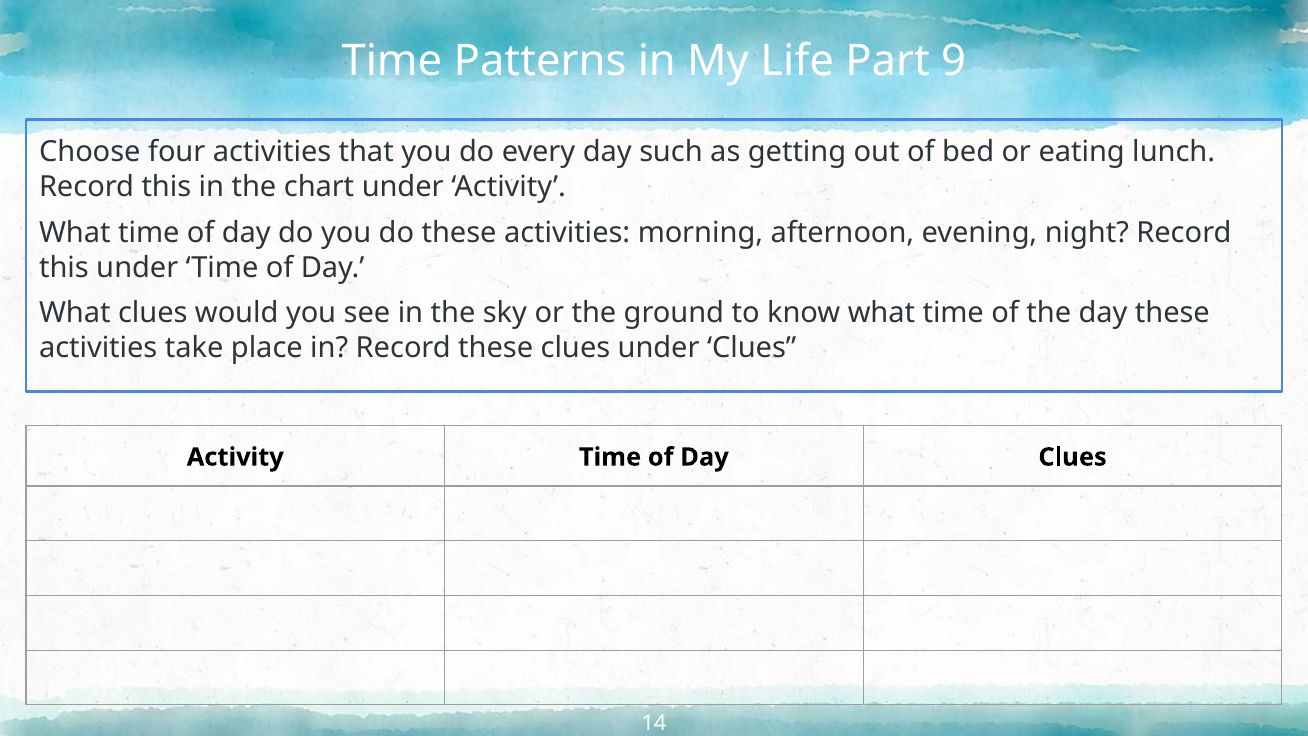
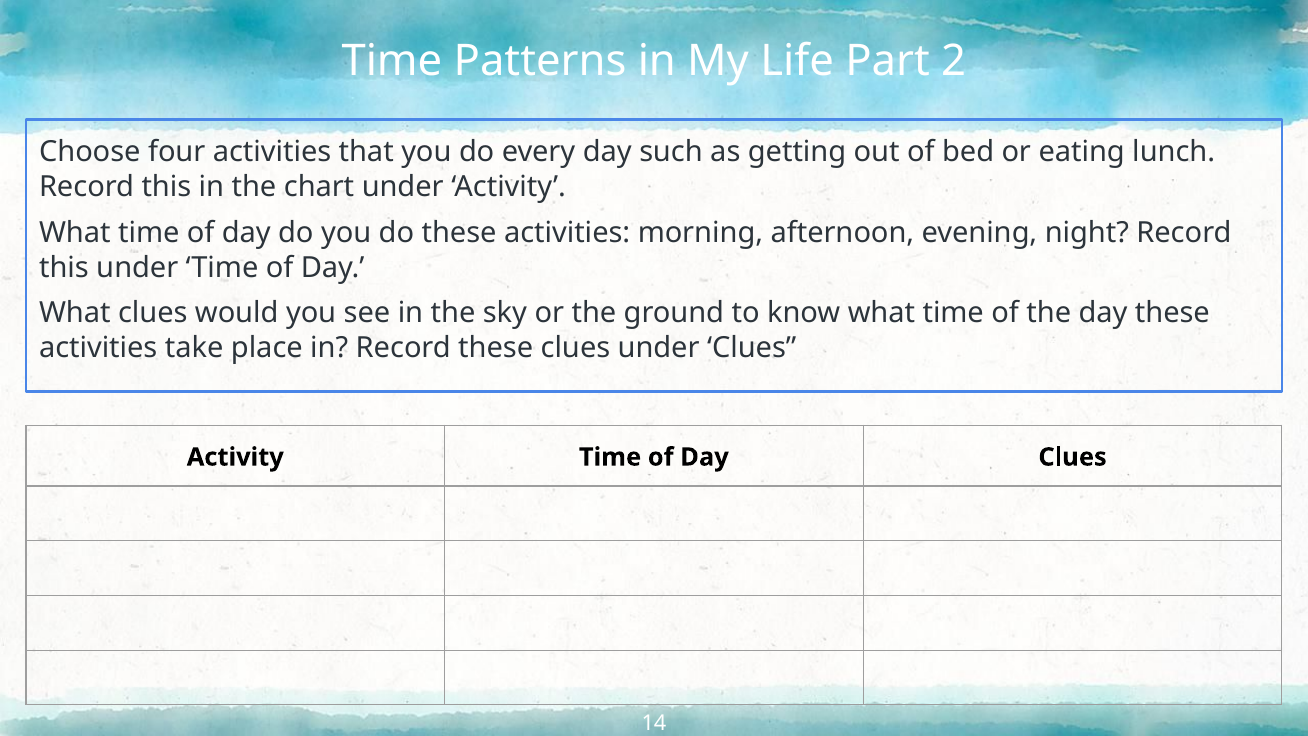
9: 9 -> 2 (954, 61)
